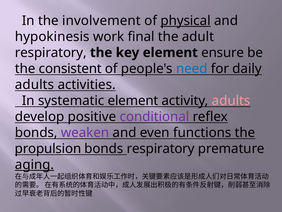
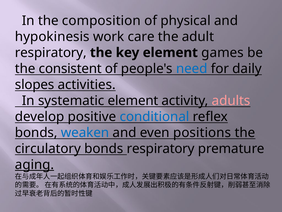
involvement: involvement -> composition (101, 21)
physical underline: present -> none (186, 21)
final: final -> care (141, 37)
ensure: ensure -> games (223, 53)
adults: adults -> slopes (35, 84)
conditional colour: purple -> blue (154, 116)
weaken colour: purple -> blue (85, 132)
functions: functions -> positions (202, 132)
propulsion: propulsion -> circulatory (48, 148)
